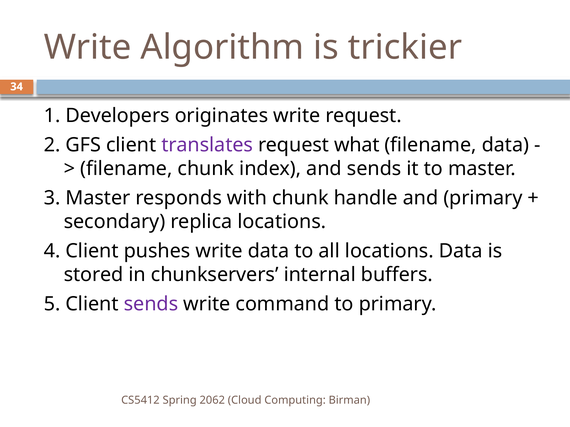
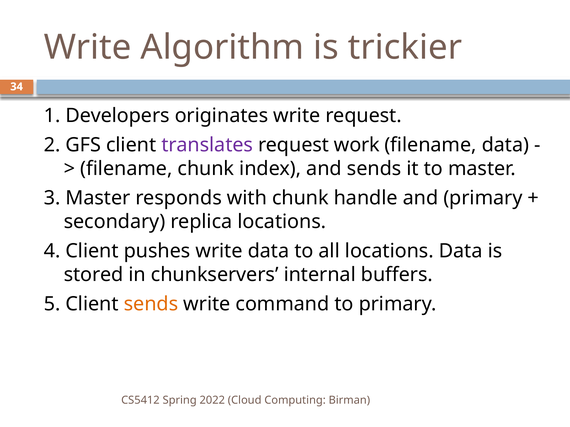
what: what -> work (357, 145)
sends colour: purple -> orange (151, 304)
2062: 2062 -> 2022 (212, 401)
